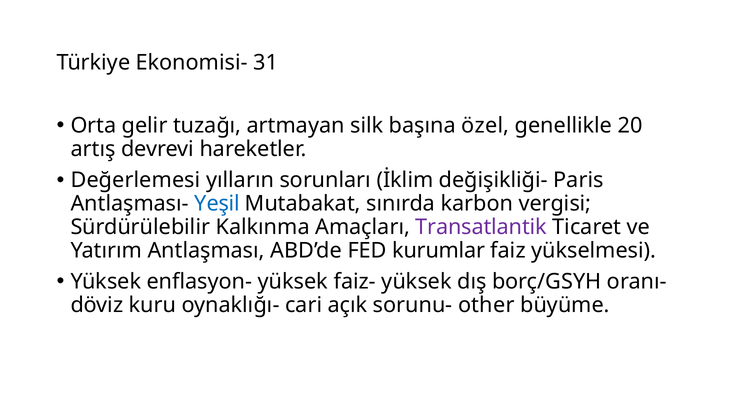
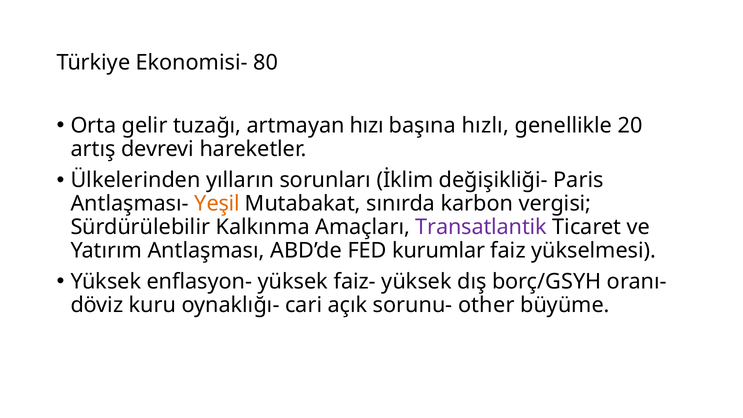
31: 31 -> 80 (266, 62)
silk: silk -> hızı (367, 126)
özel: özel -> hızlı (485, 126)
Değerlemesi: Değerlemesi -> Ülkelerinden (136, 180)
Yeşil colour: blue -> orange (217, 204)
